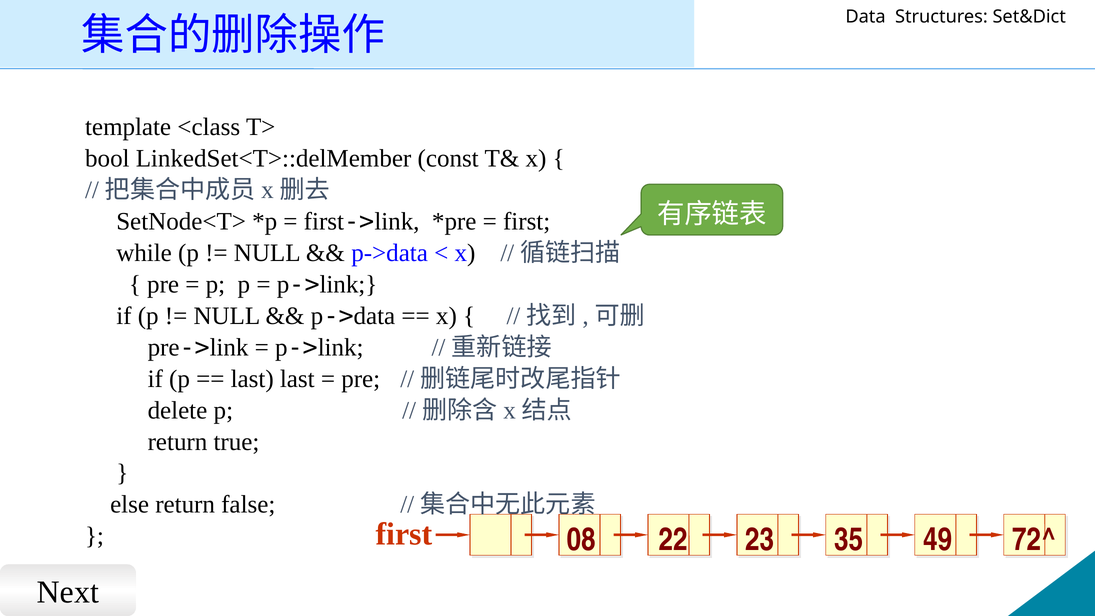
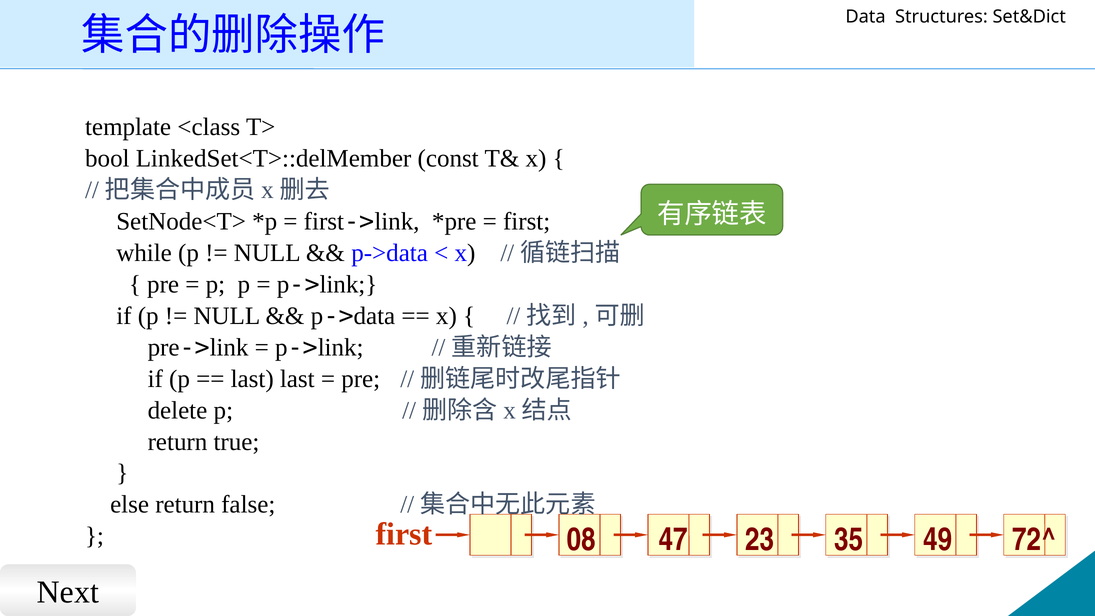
22: 22 -> 47 (673, 540)
